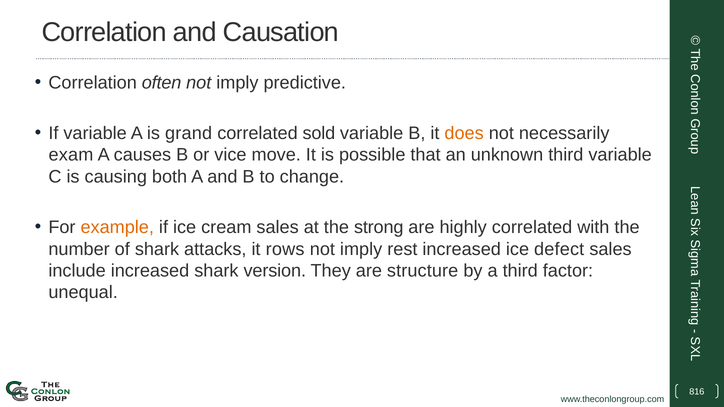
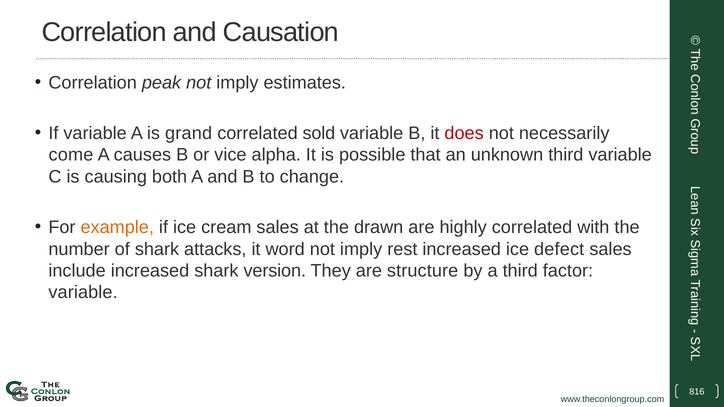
often: often -> peak (162, 83)
predictive: predictive -> estimates (305, 83)
does colour: orange -> red (464, 133)
exam: exam -> come (71, 155)
move: move -> alpha (276, 155)
strong: strong -> drawn (379, 227)
rows: rows -> word (285, 249)
unequal: unequal -> variable (83, 293)
